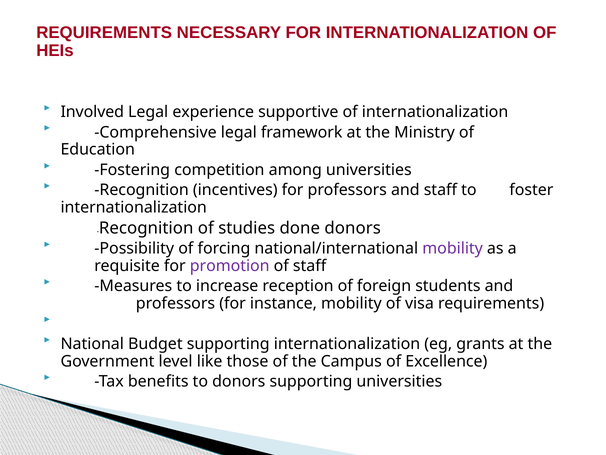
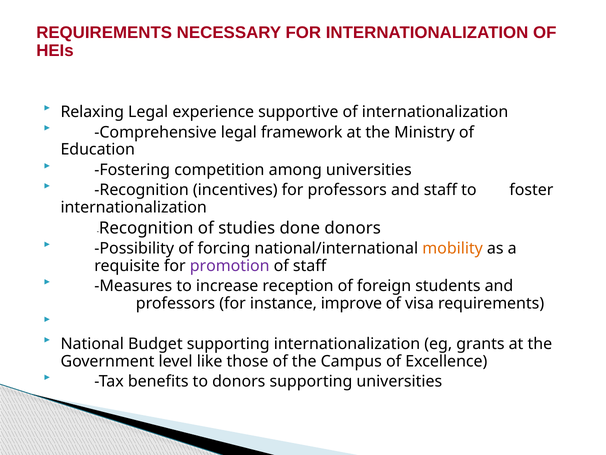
Involved: Involved -> Relaxing (92, 112)
mobility colour: purple -> orange (453, 248)
instance mobility: mobility -> improve (351, 303)
